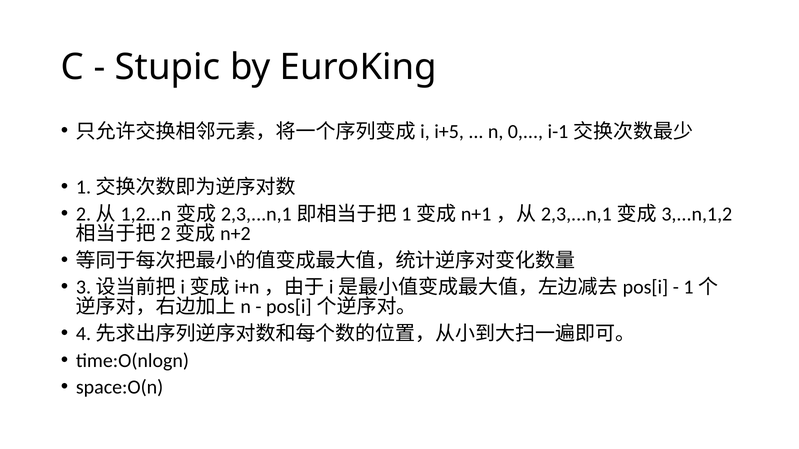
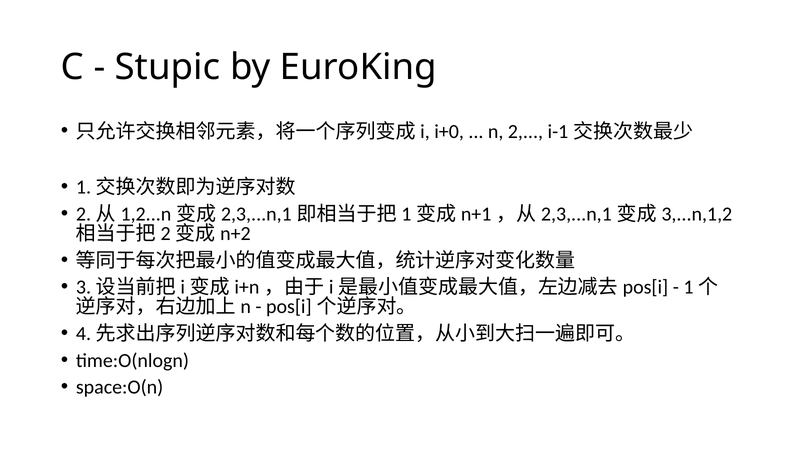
i+5: i+5 -> i+0 (449, 132)
0: 0 -> 2 (525, 132)
